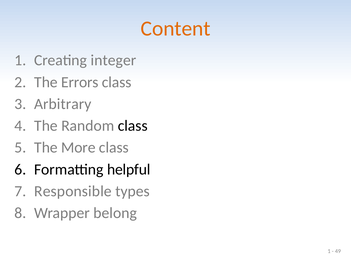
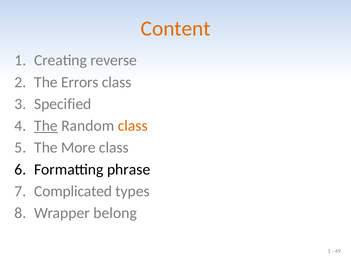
integer: integer -> reverse (114, 60)
Arbitrary: Arbitrary -> Specified (63, 104)
The underline: none -> present (46, 126)
class colour: black -> orange (133, 126)
helpful: helpful -> phrase (129, 170)
Responsible: Responsible -> Complicated (73, 191)
